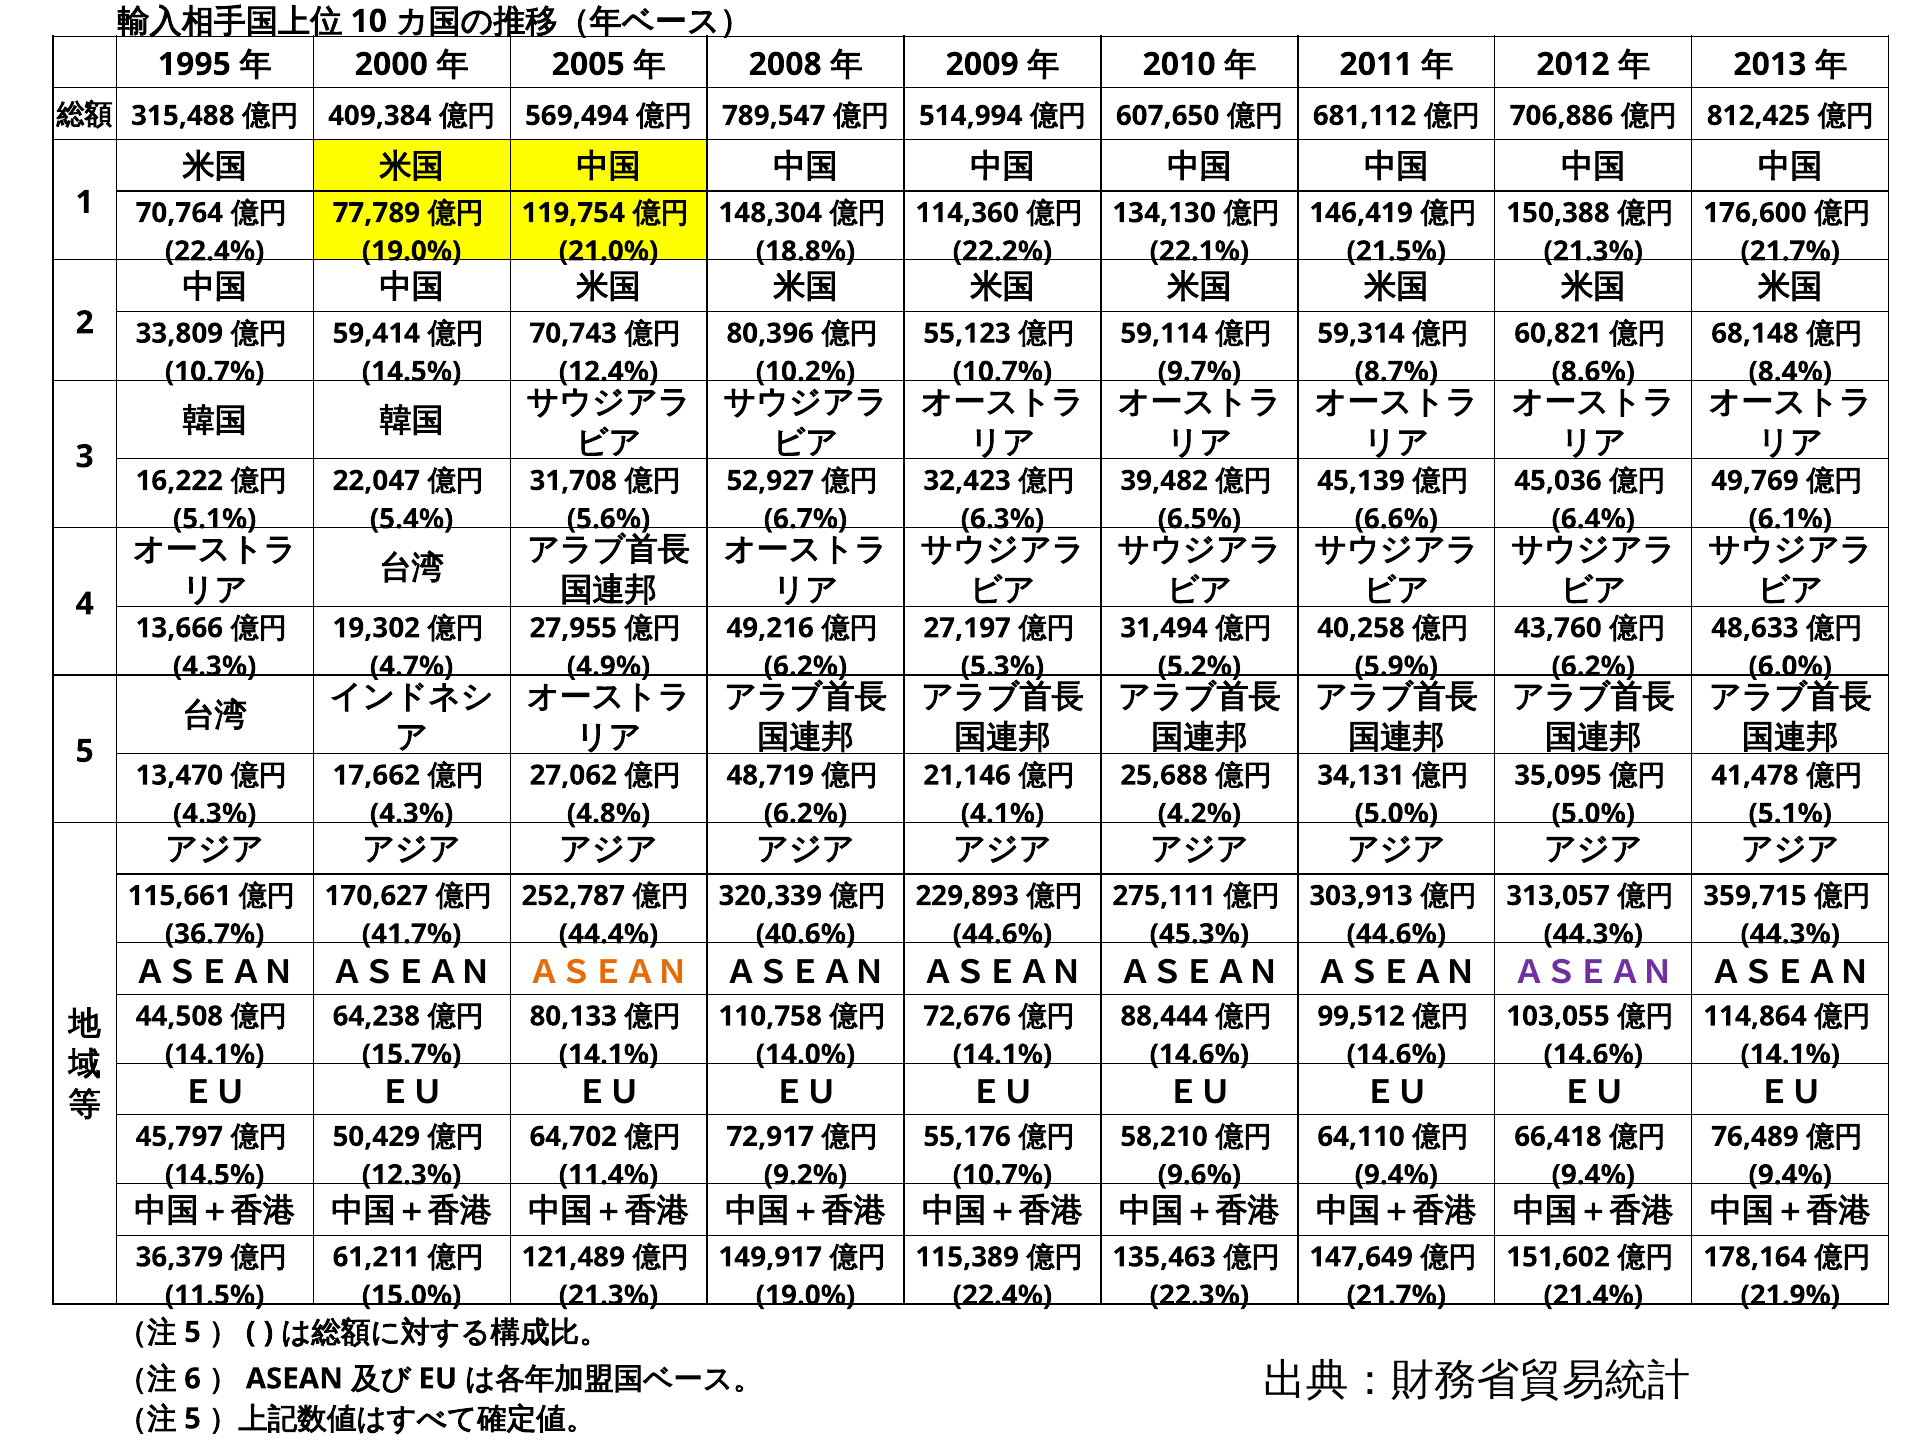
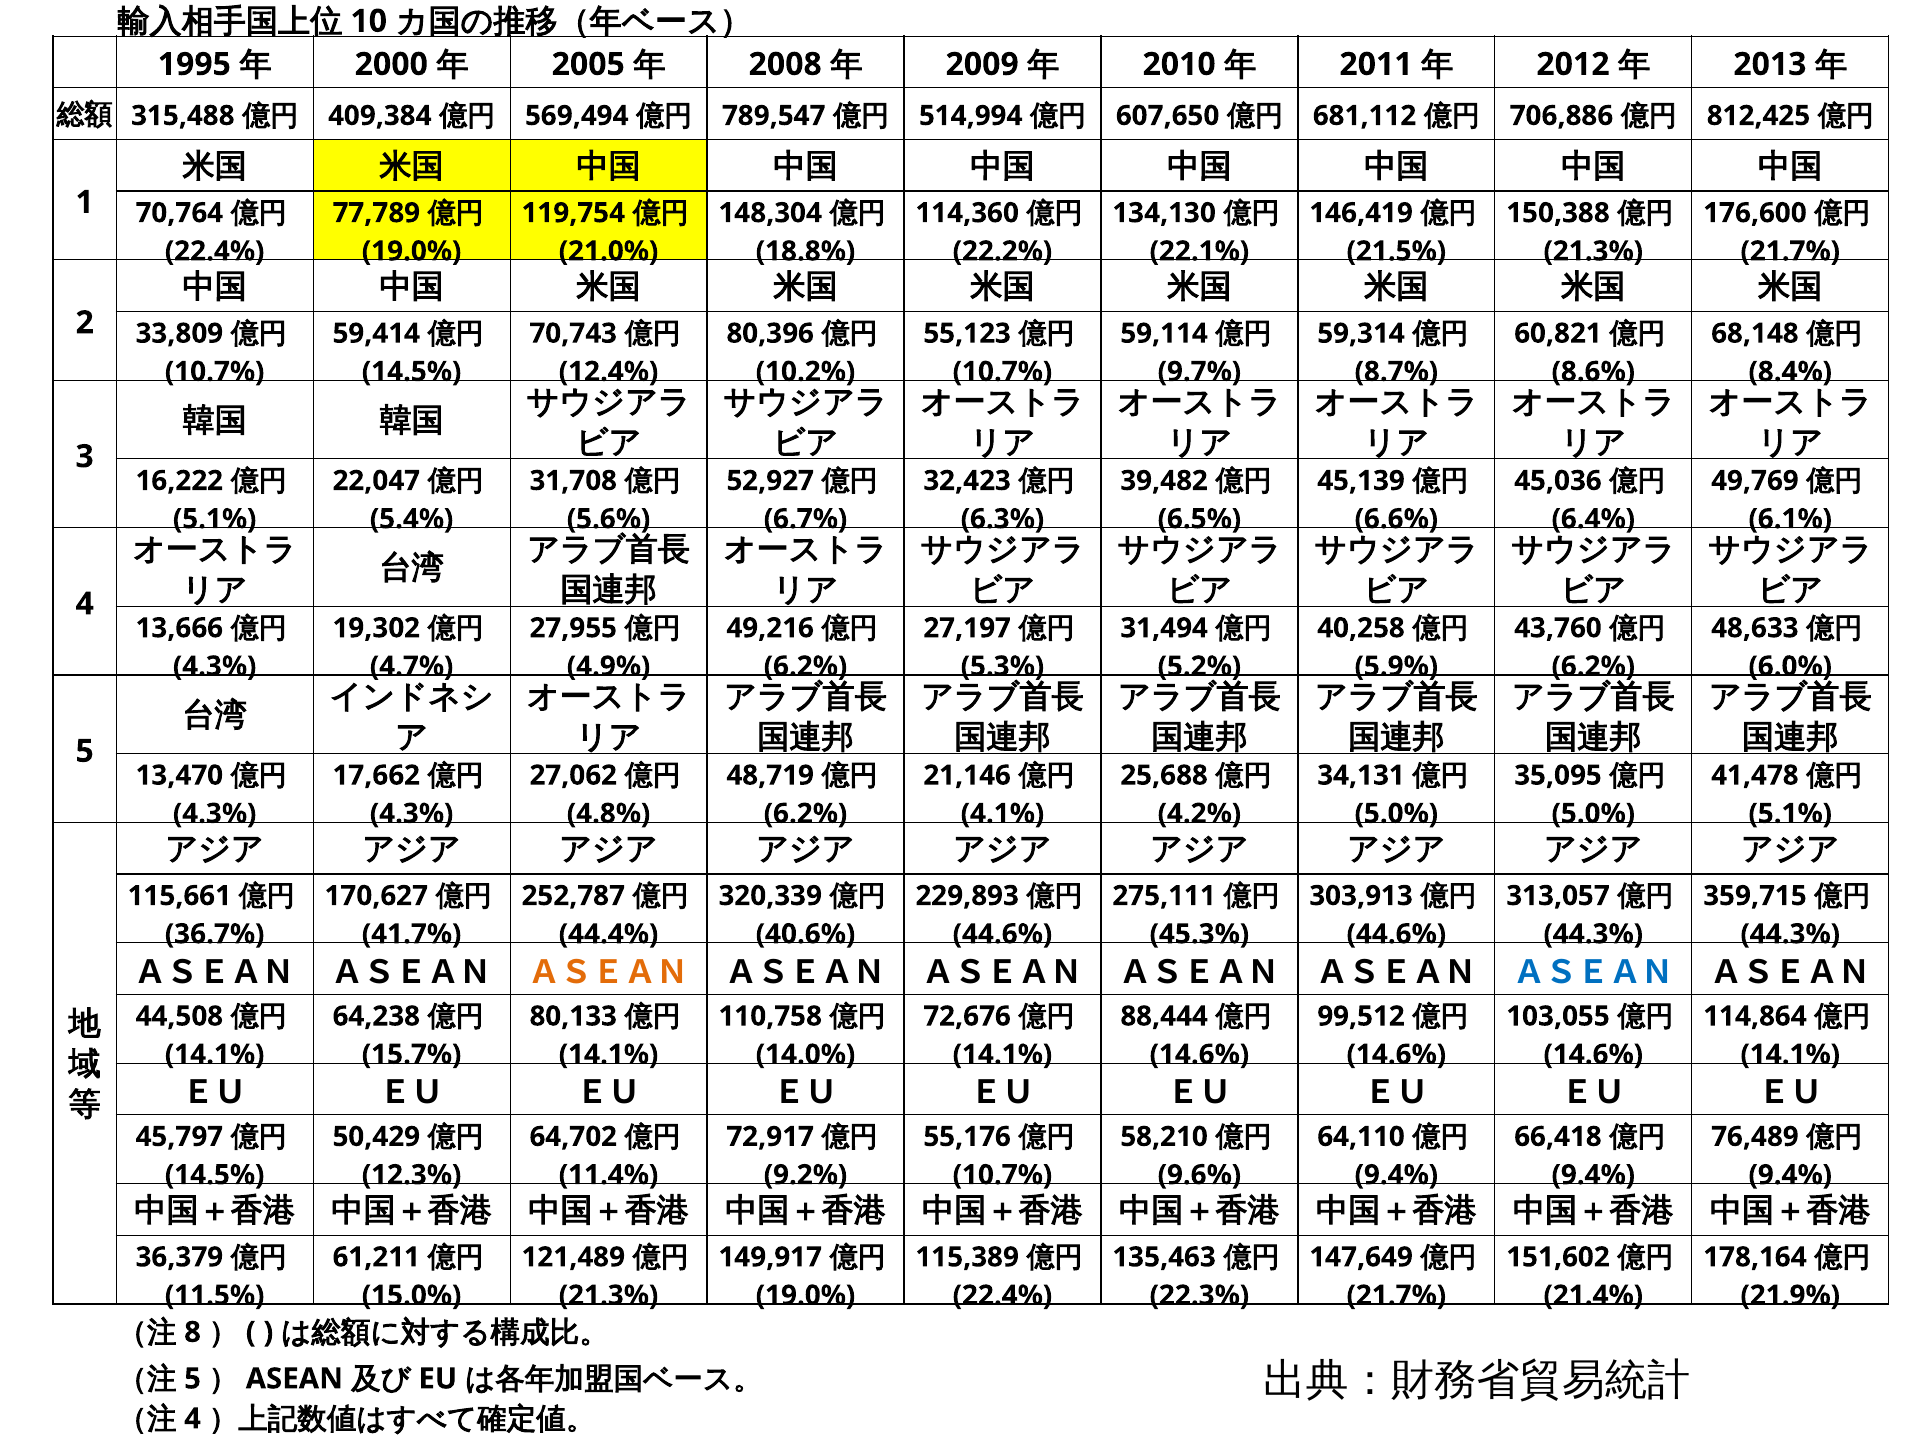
ＡＳＥＡＮ colour: purple -> blue (1593, 973)
5: 5 -> 8 (193, 1333)
6: 6 -> 5 (193, 1379)
5: 5 -> 4 (193, 1419)
